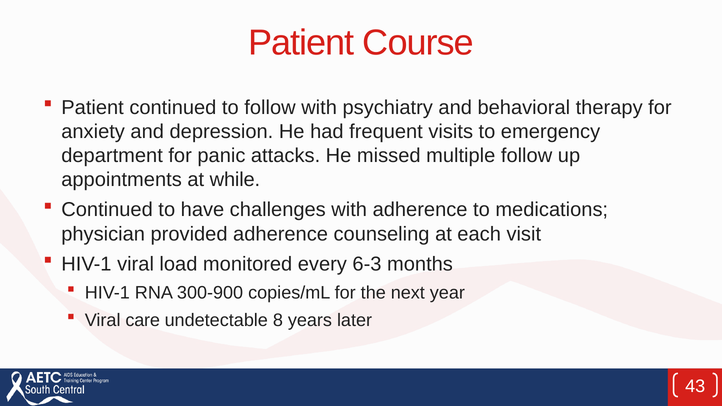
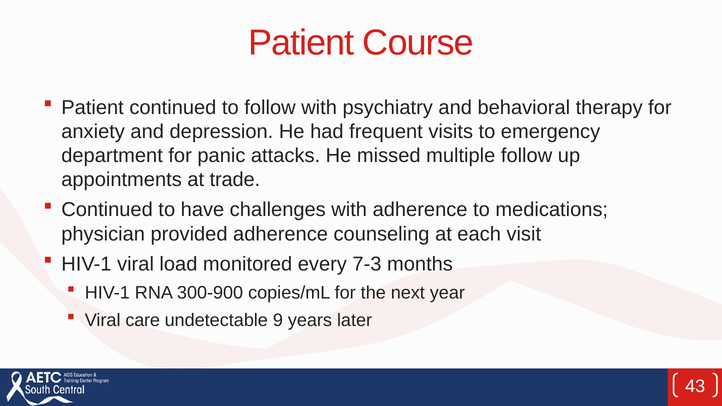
while: while -> trade (235, 180)
6-3: 6-3 -> 7-3 (367, 264)
8: 8 -> 9 (278, 321)
